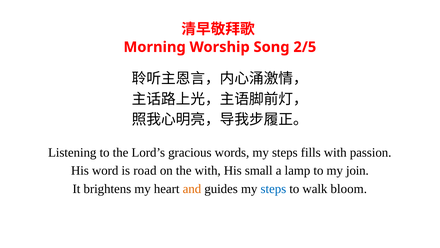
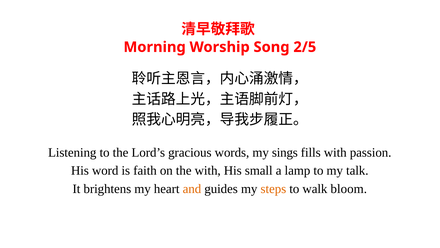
words my steps: steps -> sings (285, 152)
road: road -> faith (145, 170)
join: join -> talk (357, 170)
steps colour: blue -> orange (273, 189)
